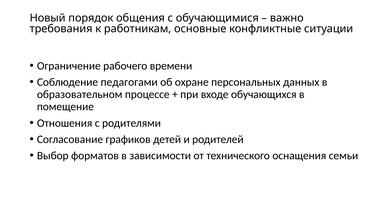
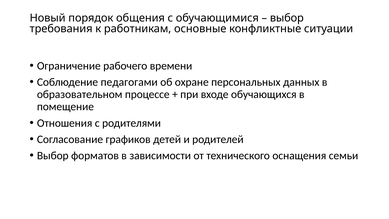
важно: важно -> выбор (287, 18)
